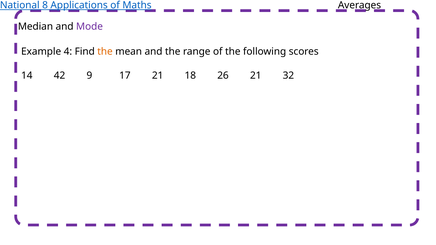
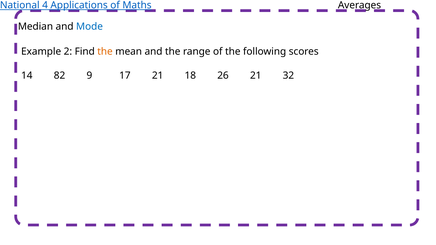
8: 8 -> 4 (45, 5)
Mode colour: purple -> blue (90, 27)
4: 4 -> 2 (68, 52)
42: 42 -> 82 (60, 76)
